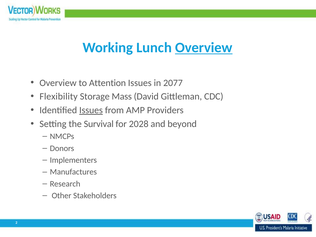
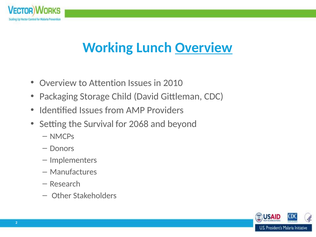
2077: 2077 -> 2010 (173, 83)
Flexibility: Flexibility -> Packaging (59, 97)
Mass: Mass -> Child (122, 97)
Issues underline: present -> none (91, 110)
2028: 2028 -> 2068 (139, 124)
